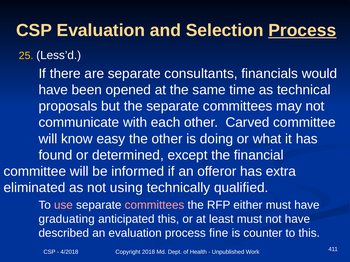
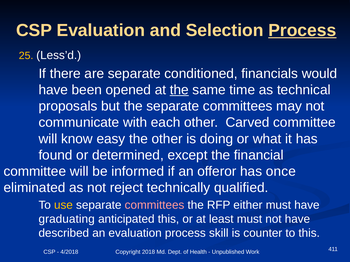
consultants: consultants -> conditioned (201, 74)
the underline: none -> present (179, 90)
extra: extra -> once (281, 172)
using: using -> reject (127, 188)
use colour: pink -> yellow (63, 205)
fine: fine -> skill (219, 233)
